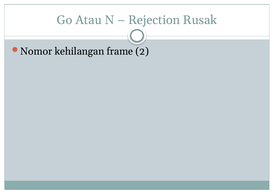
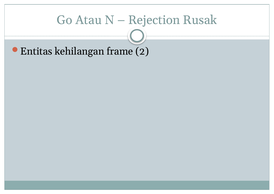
Nomor: Nomor -> Entitas (36, 51)
